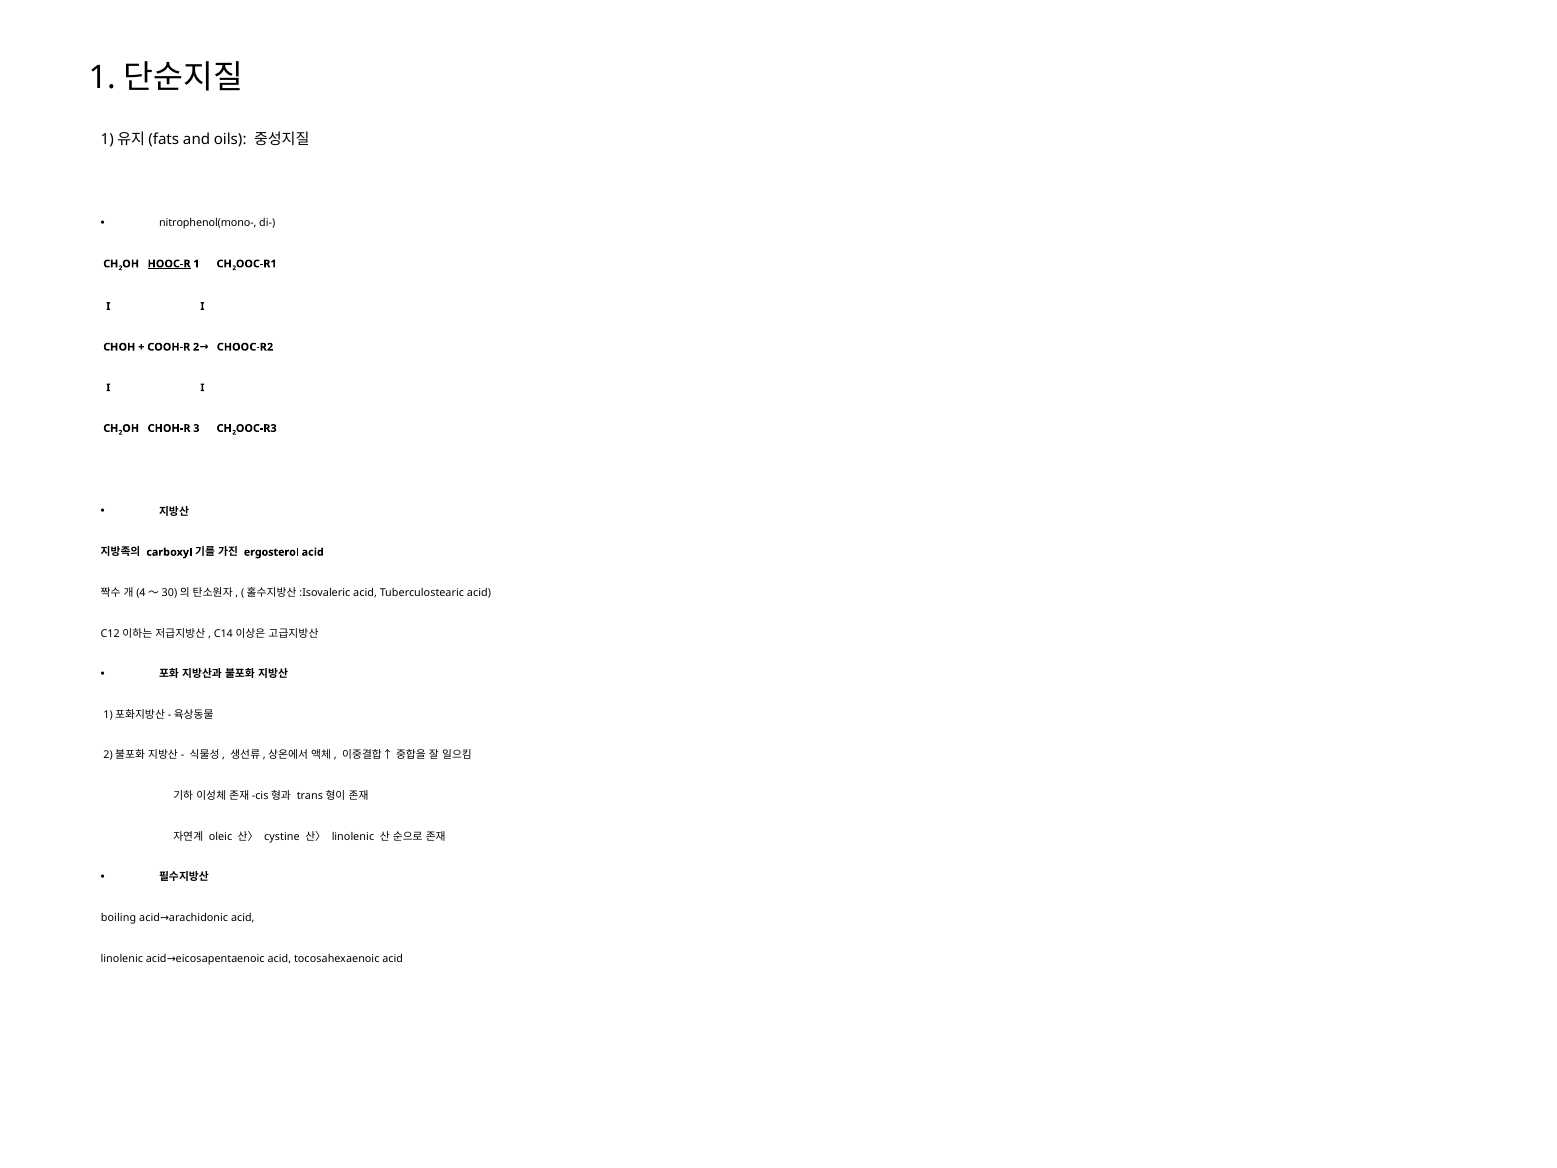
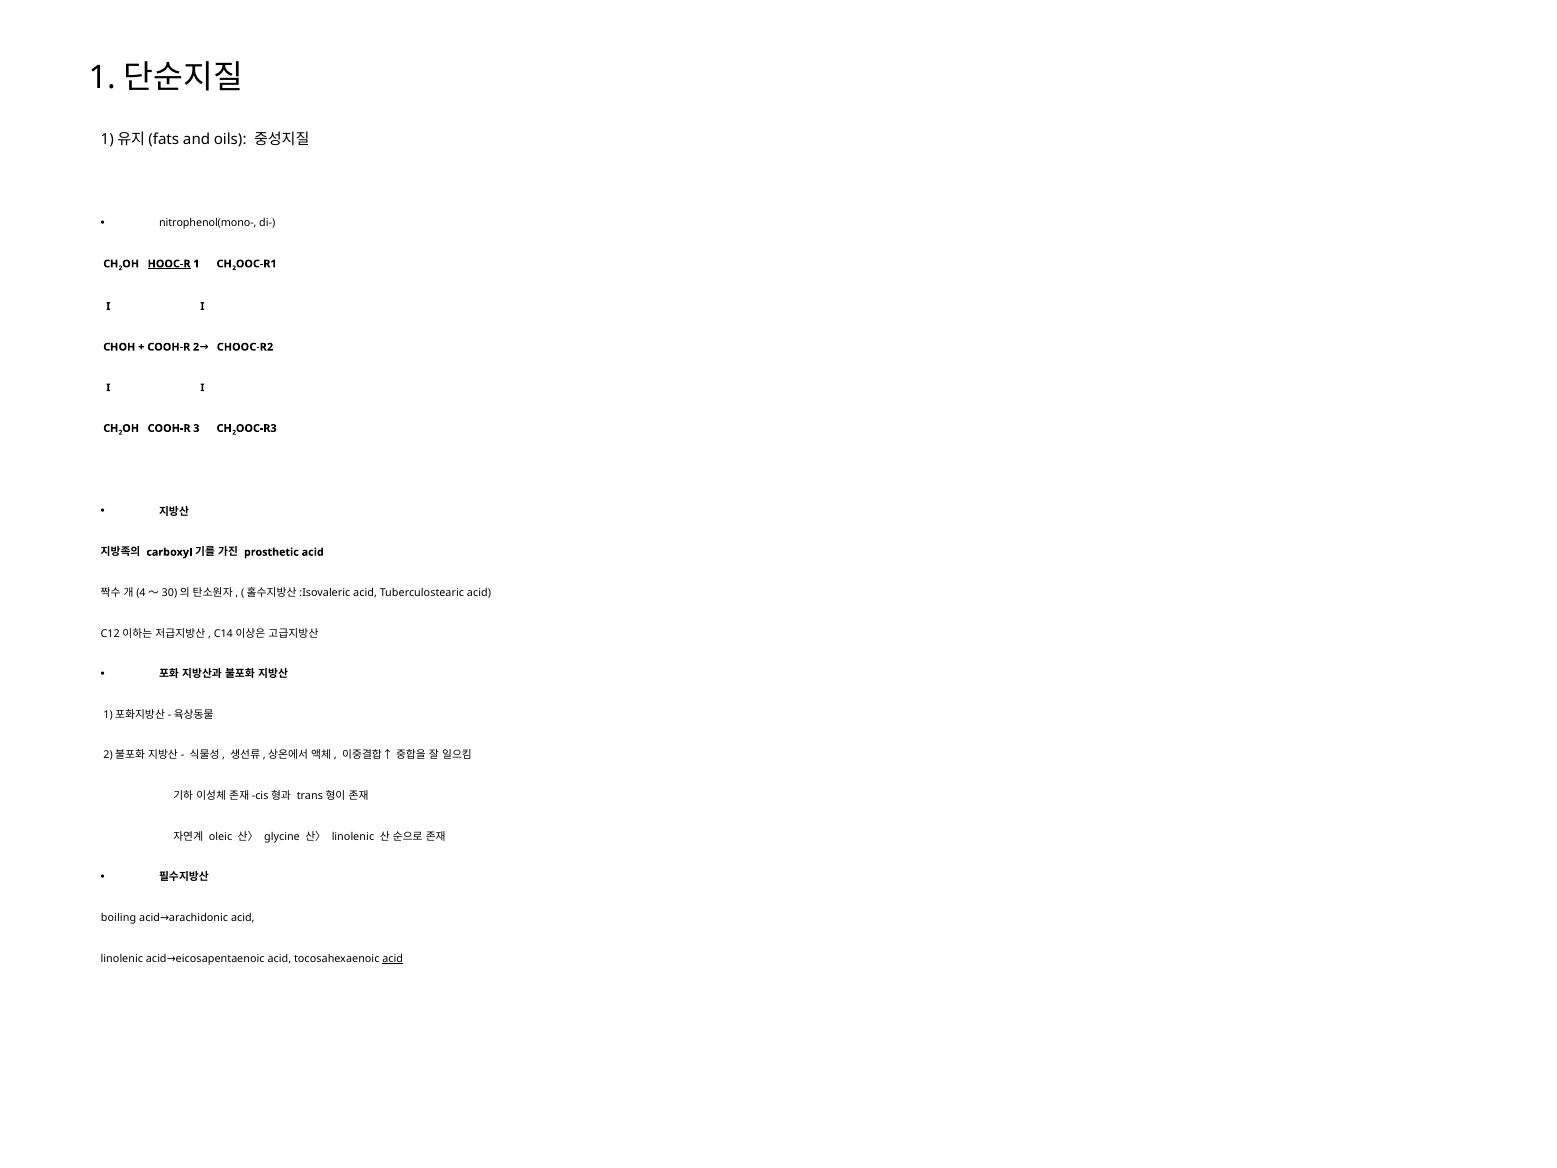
CHOH-R: CHOH-R -> COOH-R (169, 428)
ergosterol: ergosterol -> prosthetic (271, 552)
cystine: cystine -> glycine (282, 837)
acid underline: none -> present (393, 958)
